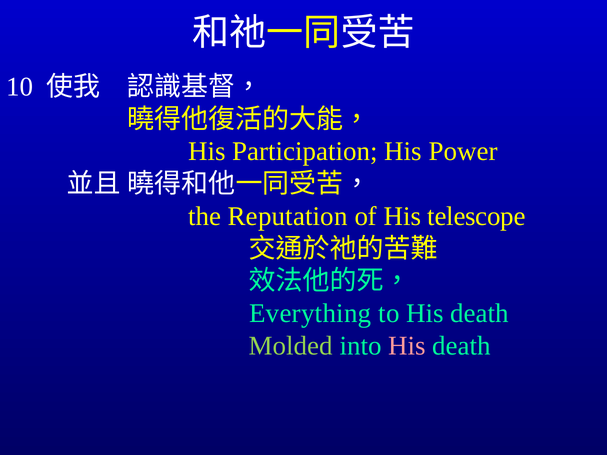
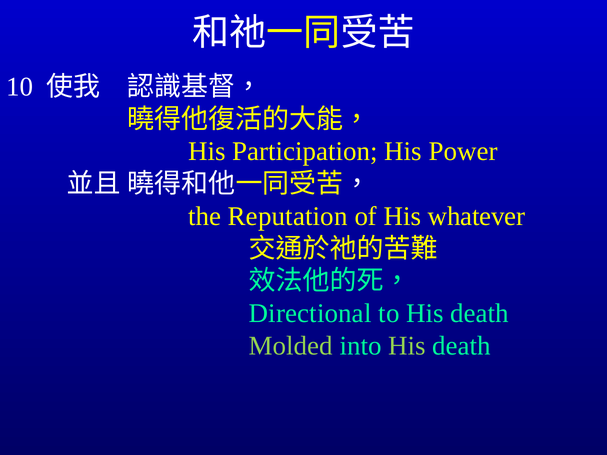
telescope: telescope -> whatever (477, 216)
Everything: Everything -> Directional (310, 314)
His colour: pink -> light green (407, 346)
